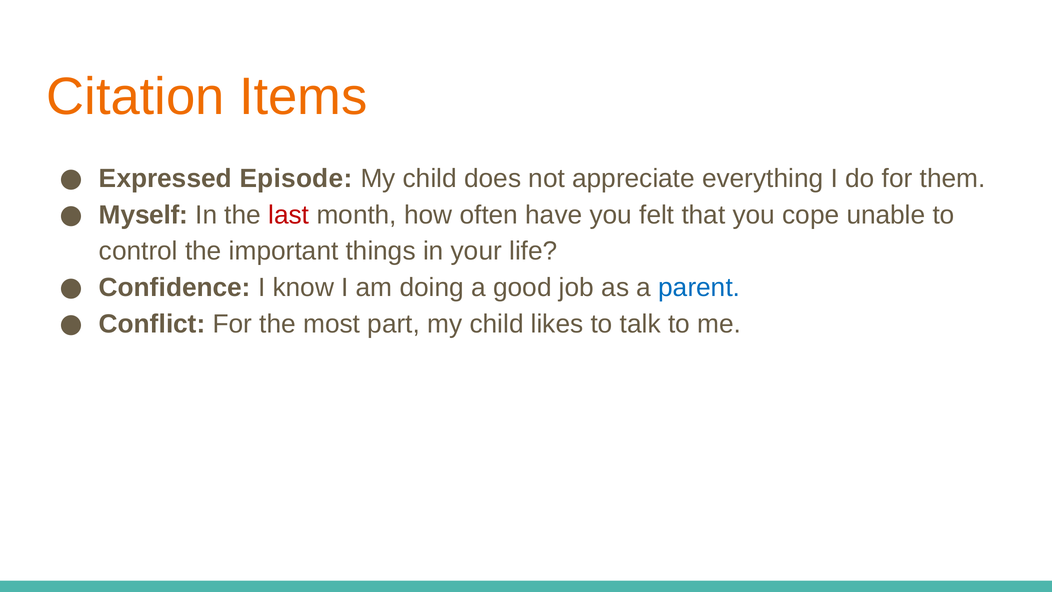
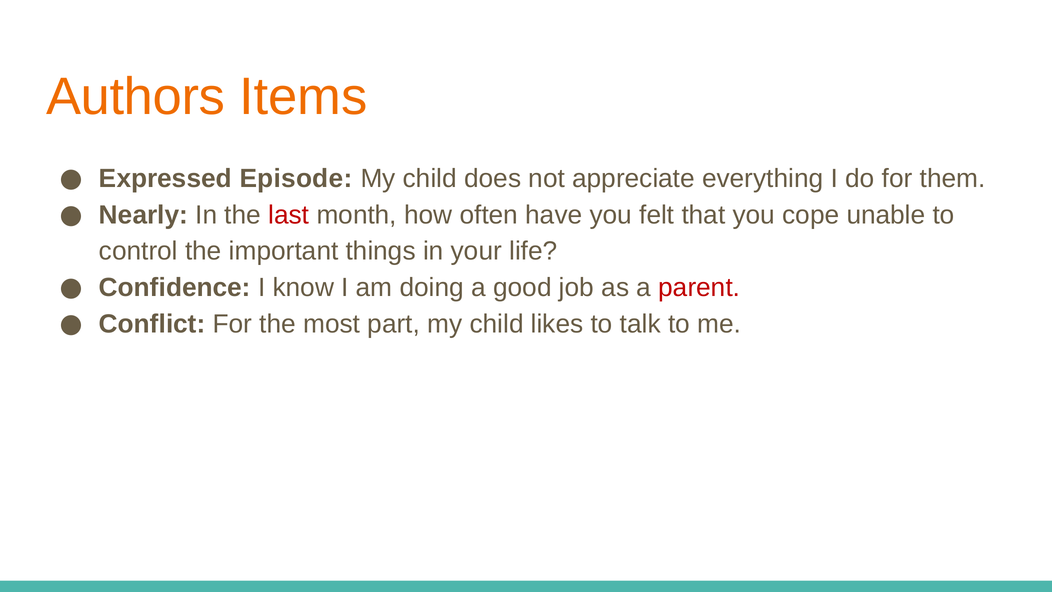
Citation: Citation -> Authors (136, 97)
Myself: Myself -> Nearly (144, 215)
parent colour: blue -> red (699, 287)
